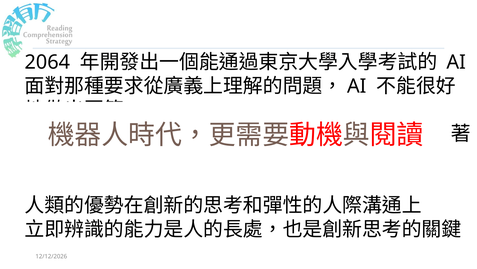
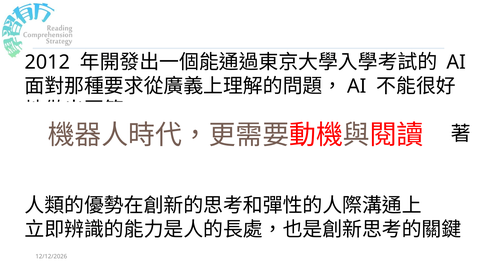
2064: 2064 -> 2012 (47, 62)
